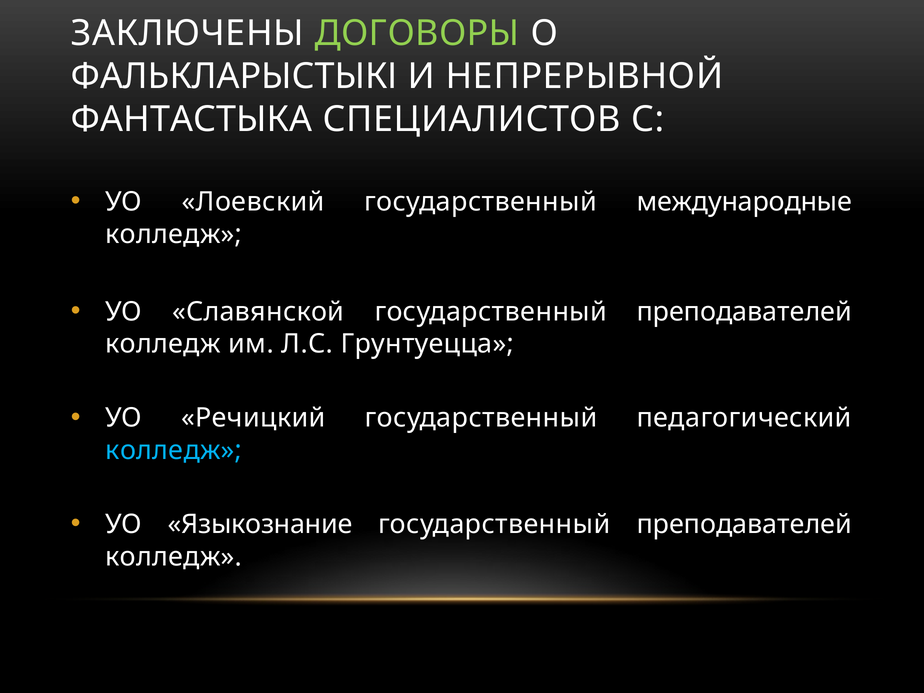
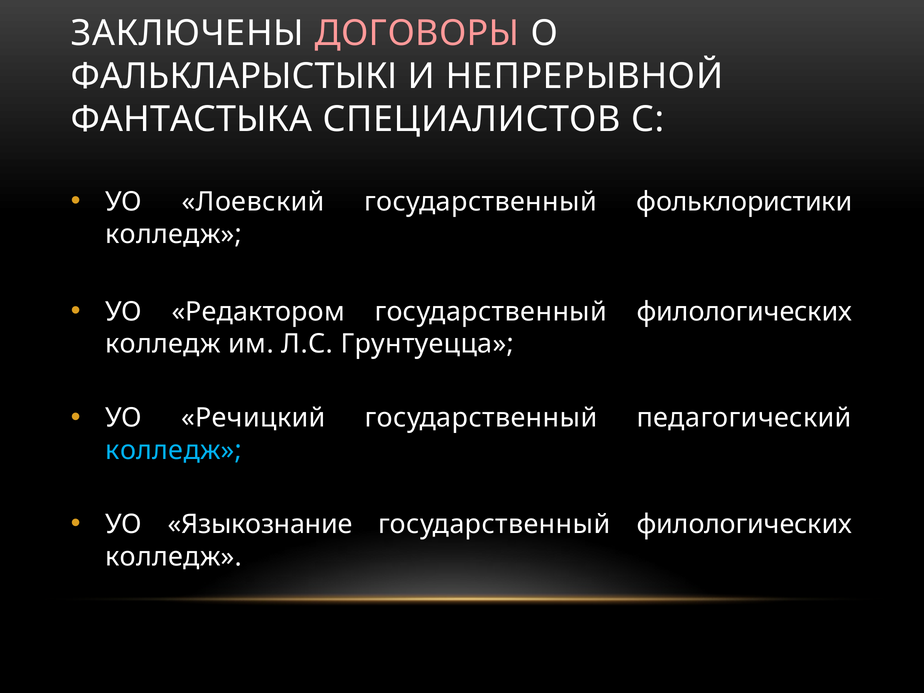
ДОГОВОРЫ colour: light green -> pink (417, 33)
международные: международные -> фольклористики (744, 202)
Славянской: Славянской -> Редактором (258, 312)
преподавателей: преподавателей -> филологических (744, 312)
преподавателей: преподавателей -> филологических (744, 524)
